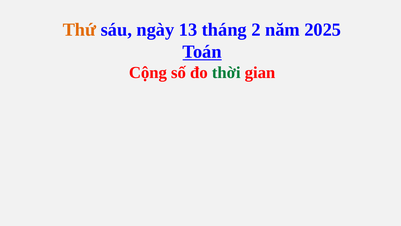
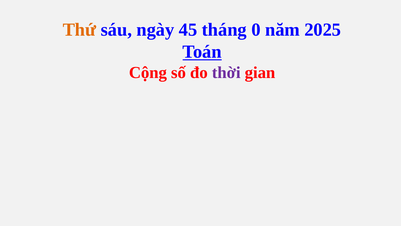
13: 13 -> 45 (188, 30)
2: 2 -> 0 (256, 30)
thời colour: green -> purple (226, 73)
